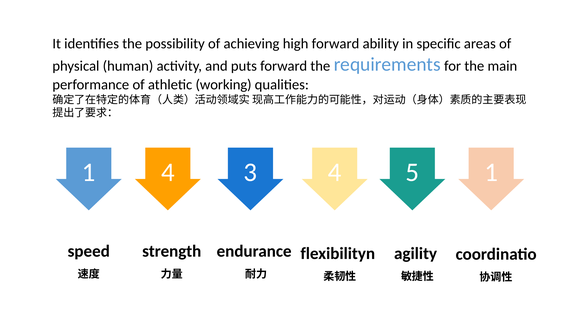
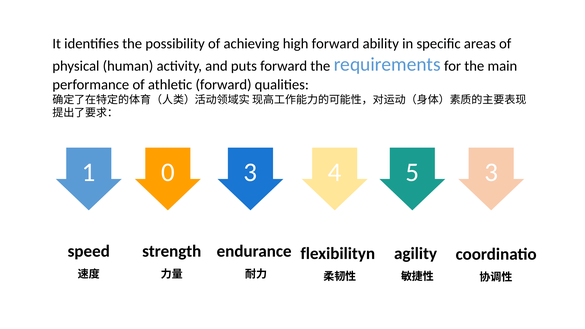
athletic working: working -> forward (224, 85)
4: 4 -> 0 (168, 172)
3 1: 1 -> 3 (491, 172)
